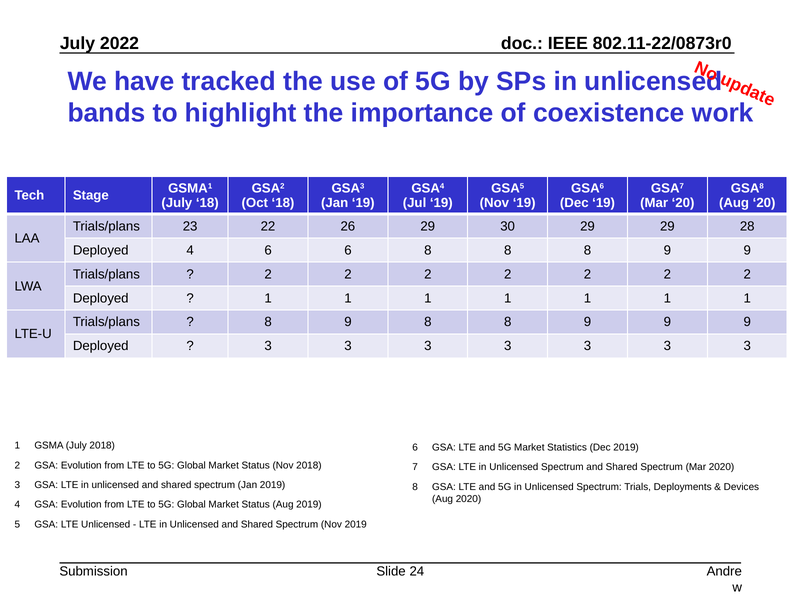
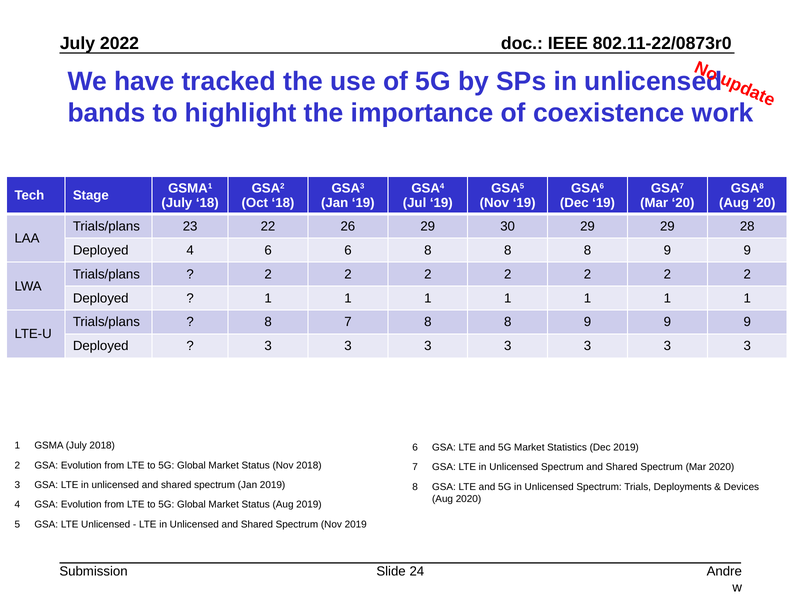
9: 9 -> 7 (348, 322)
